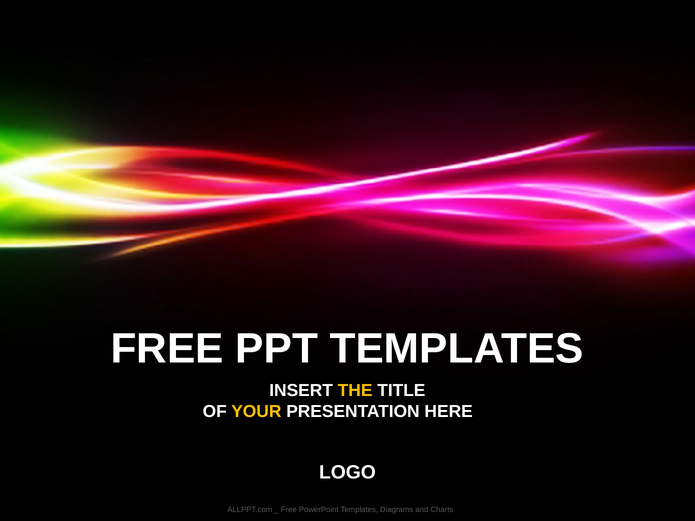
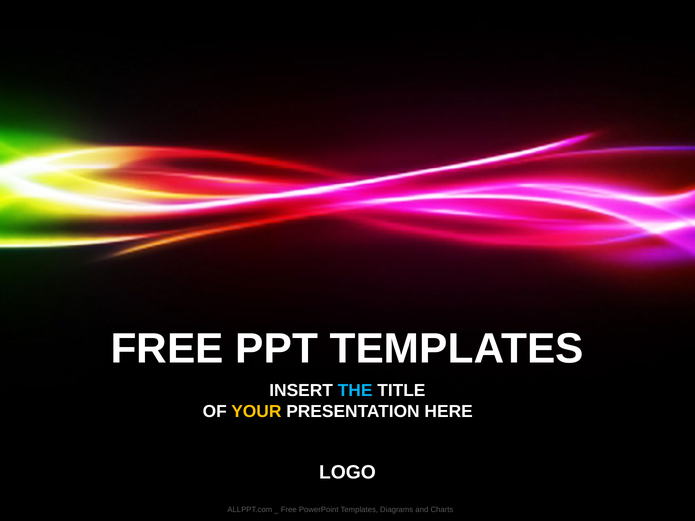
THE colour: yellow -> light blue (355, 391)
